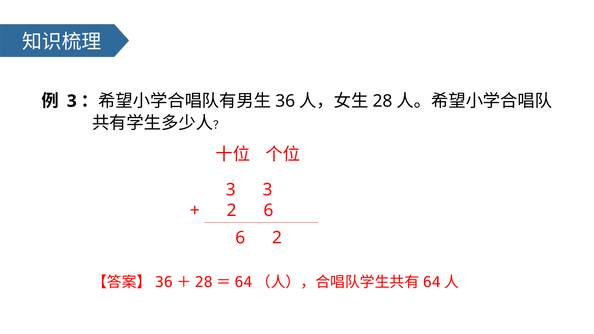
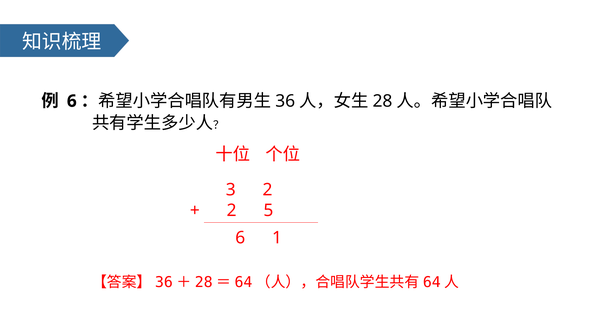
3: 3 -> 6 (72, 101)
3 3: 3 -> 2 (268, 190)
2 6: 6 -> 5 (268, 211)
6 2: 2 -> 1 (277, 238)
